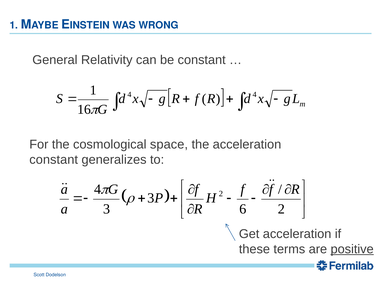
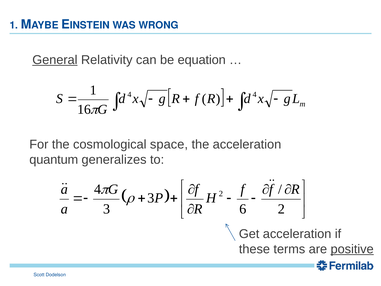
General underline: none -> present (55, 60)
be constant: constant -> equation (202, 60)
constant: constant -> quantum (54, 159)
